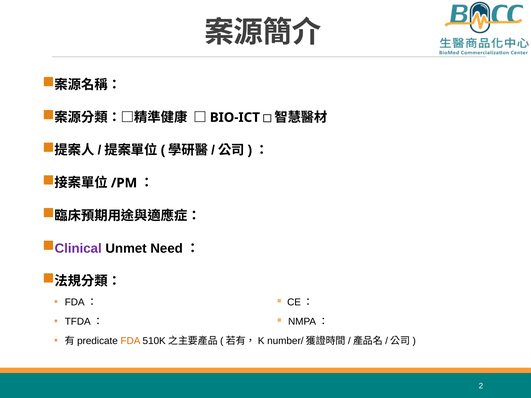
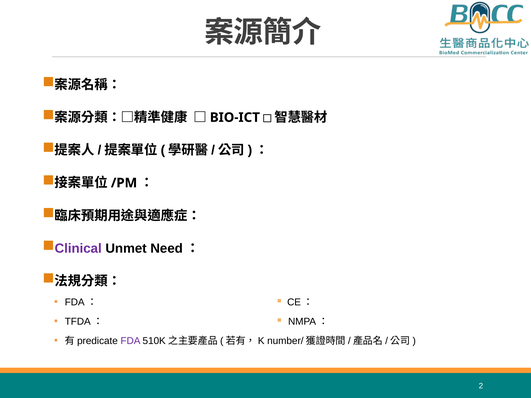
FDA colour: orange -> purple (130, 341)
